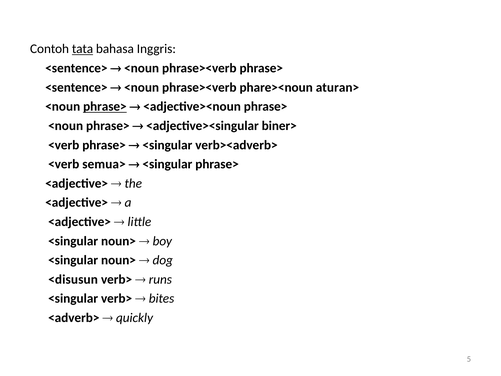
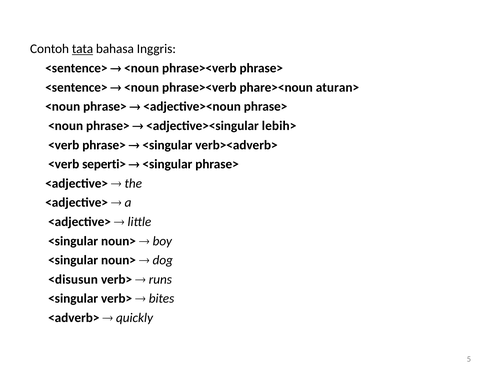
phrase> underline: present -> none (105, 107)
biner>: biner> -> lebih> (279, 126)
semua>: semua> -> seperti> (104, 164)
